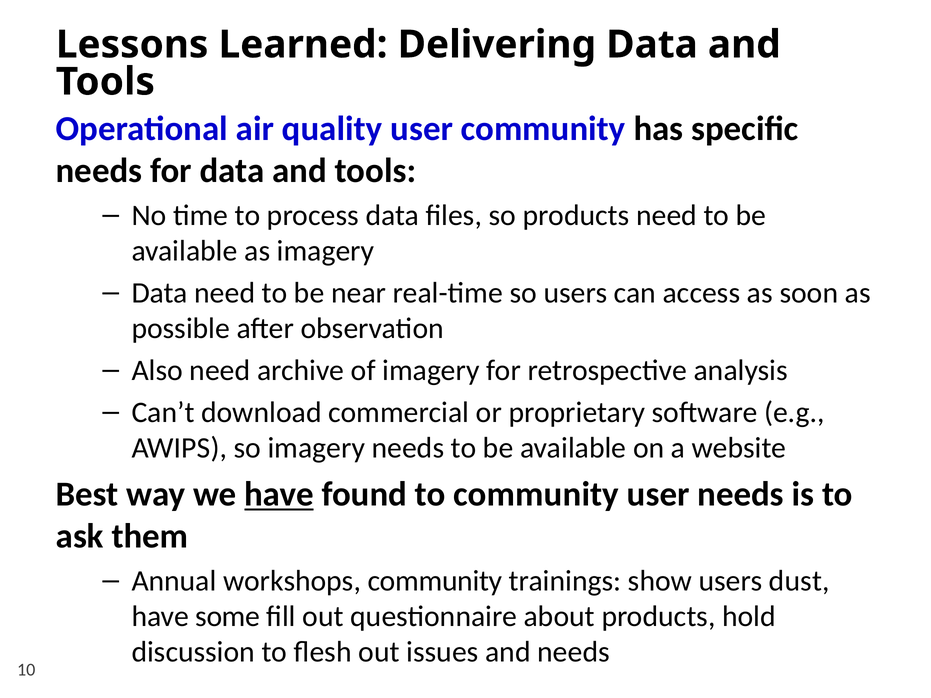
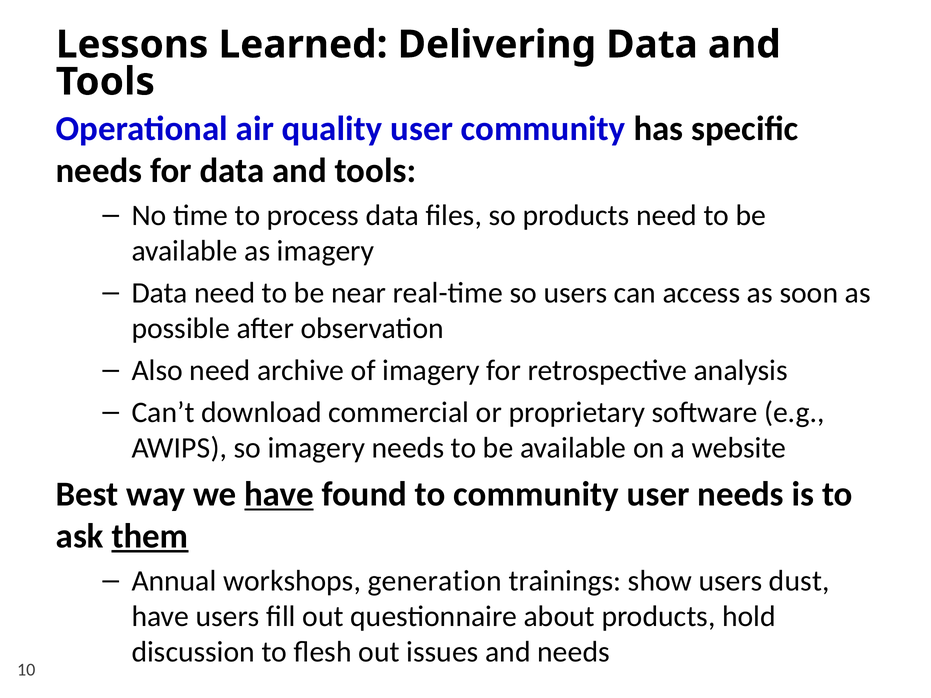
them underline: none -> present (150, 536)
workshops community: community -> generation (435, 581)
have some: some -> users (228, 617)
